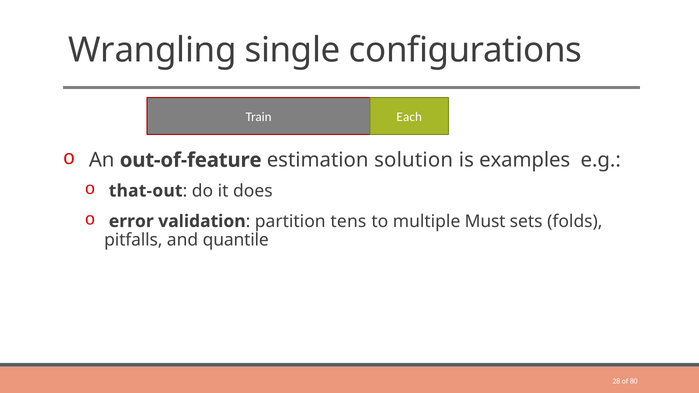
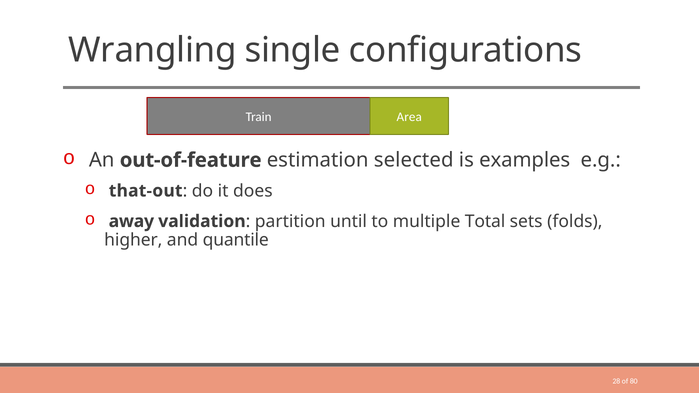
Each: Each -> Area (409, 117)
solution: solution -> selected (414, 160)
error: error -> away (131, 221)
tens: tens -> until (349, 221)
Must: Must -> Total (485, 221)
pitfalls: pitfalls -> higher (133, 240)
